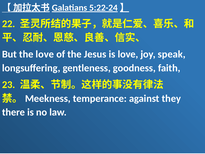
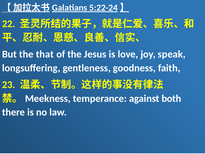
the love: love -> that (45, 54)
they: they -> both (171, 98)
